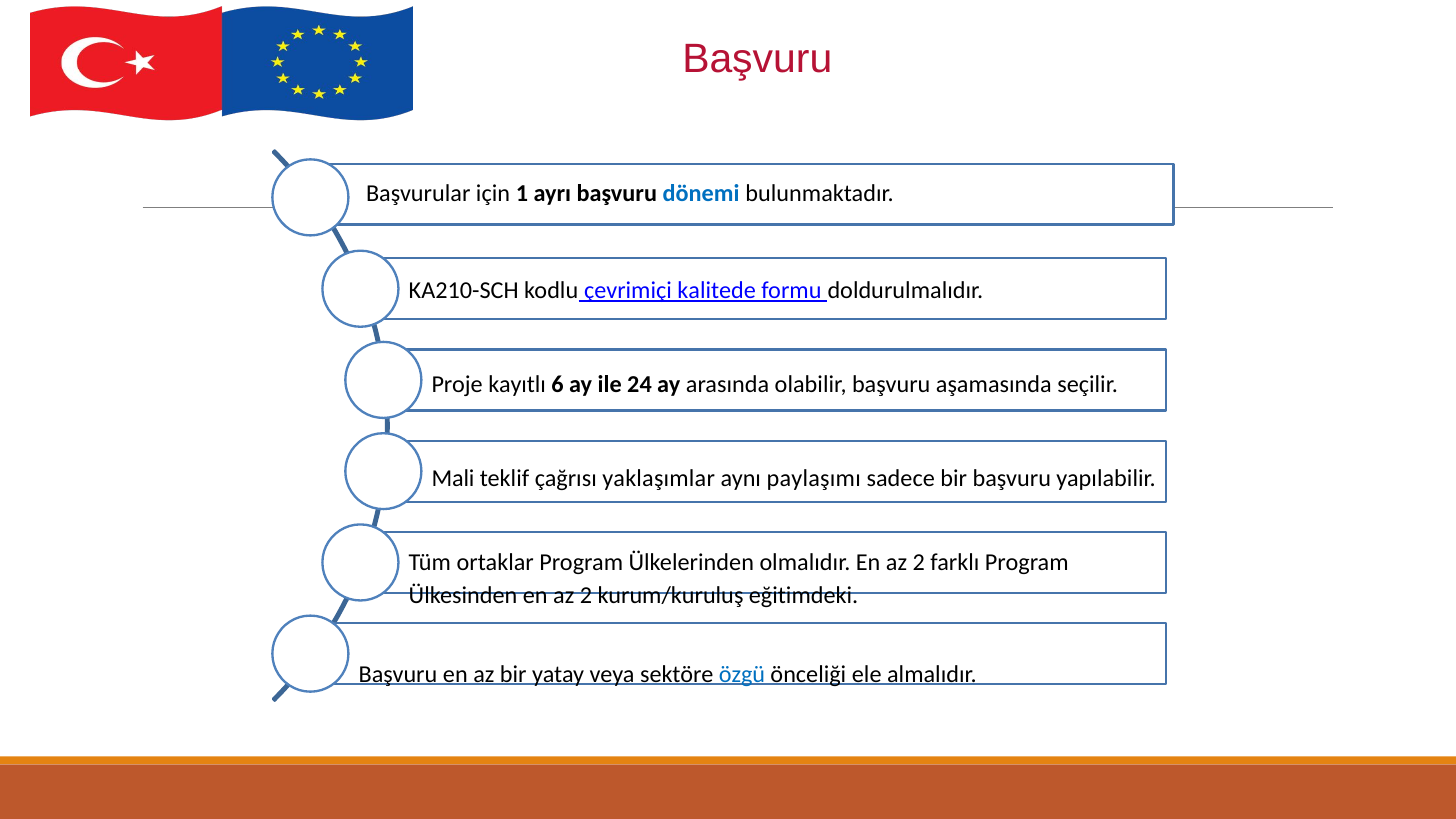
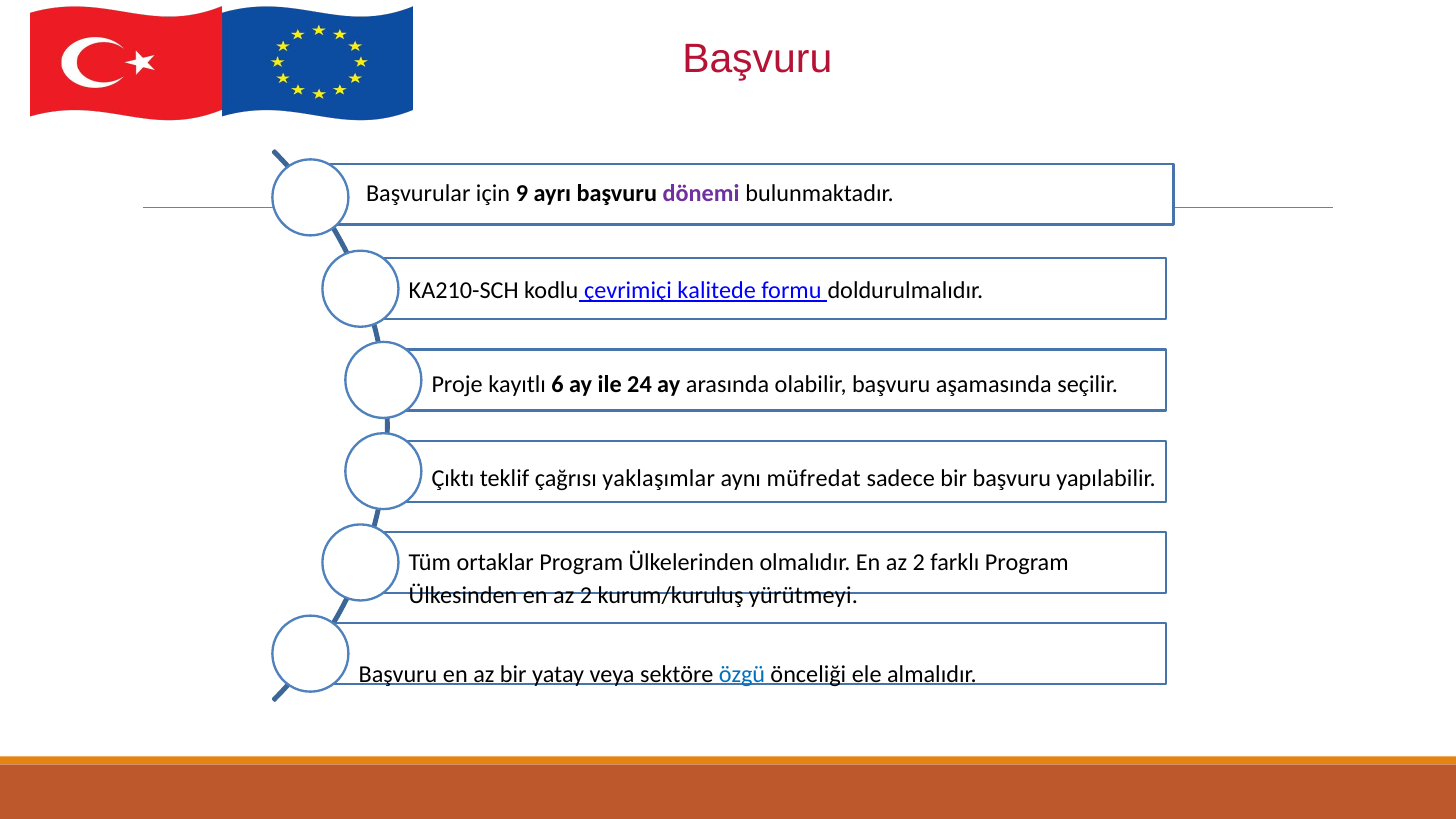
1: 1 -> 9 (522, 193)
dönemi colour: blue -> purple (701, 193)
Mali: Mali -> Çıktı (453, 479)
paylaşımı: paylaşımı -> müfredat (814, 479)
eğitimdeki: eğitimdeki -> yürütmeyi (803, 595)
